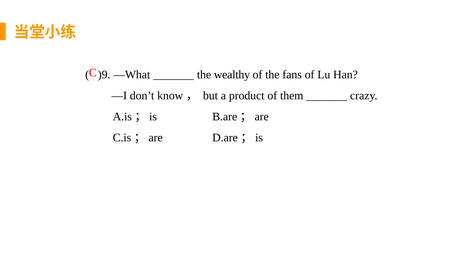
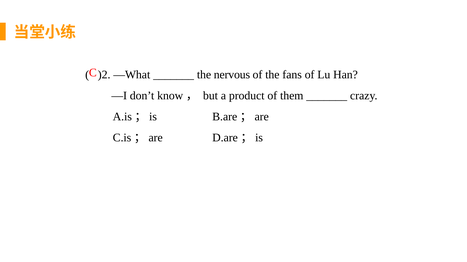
)9: )9 -> )2 (104, 75)
wealthy: wealthy -> nervous (232, 75)
